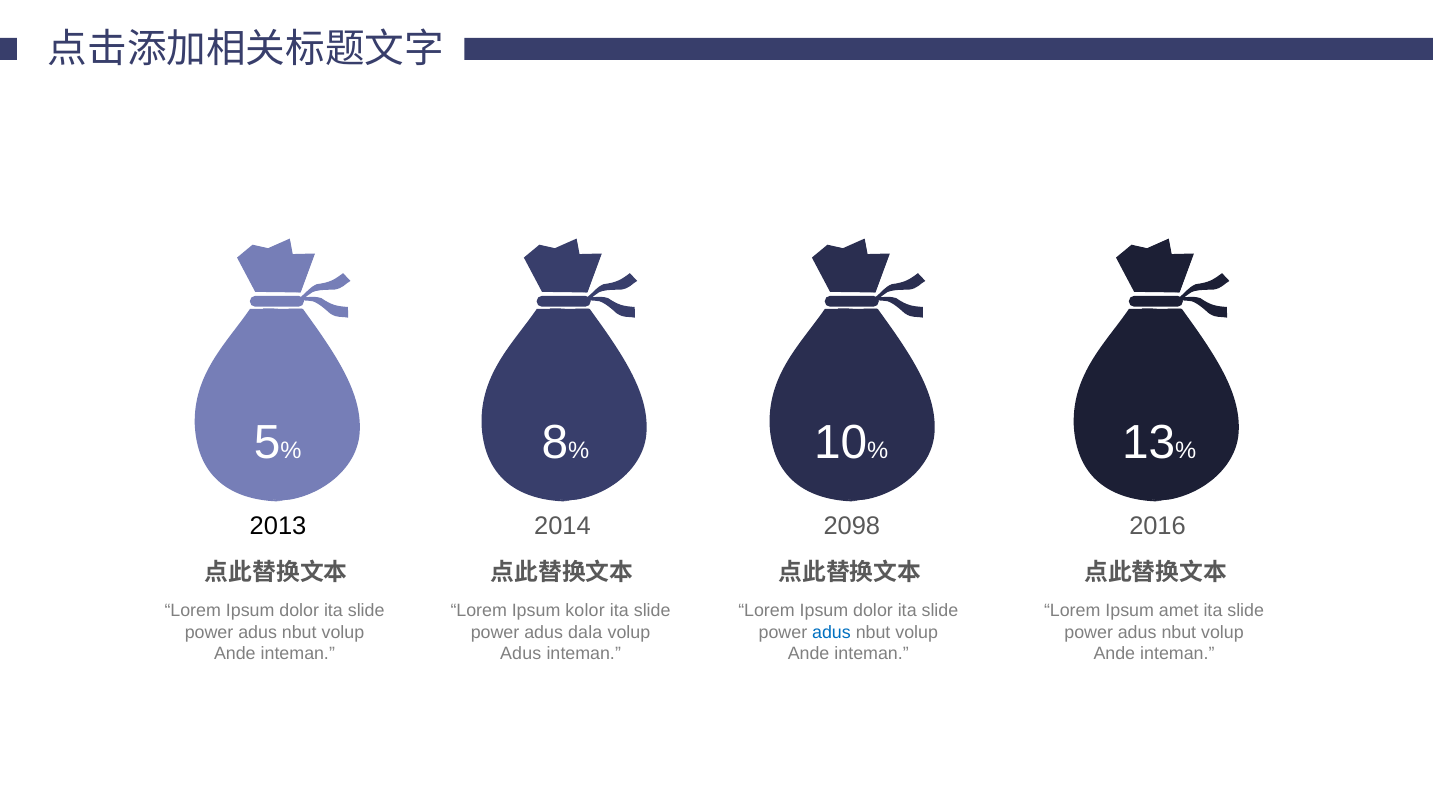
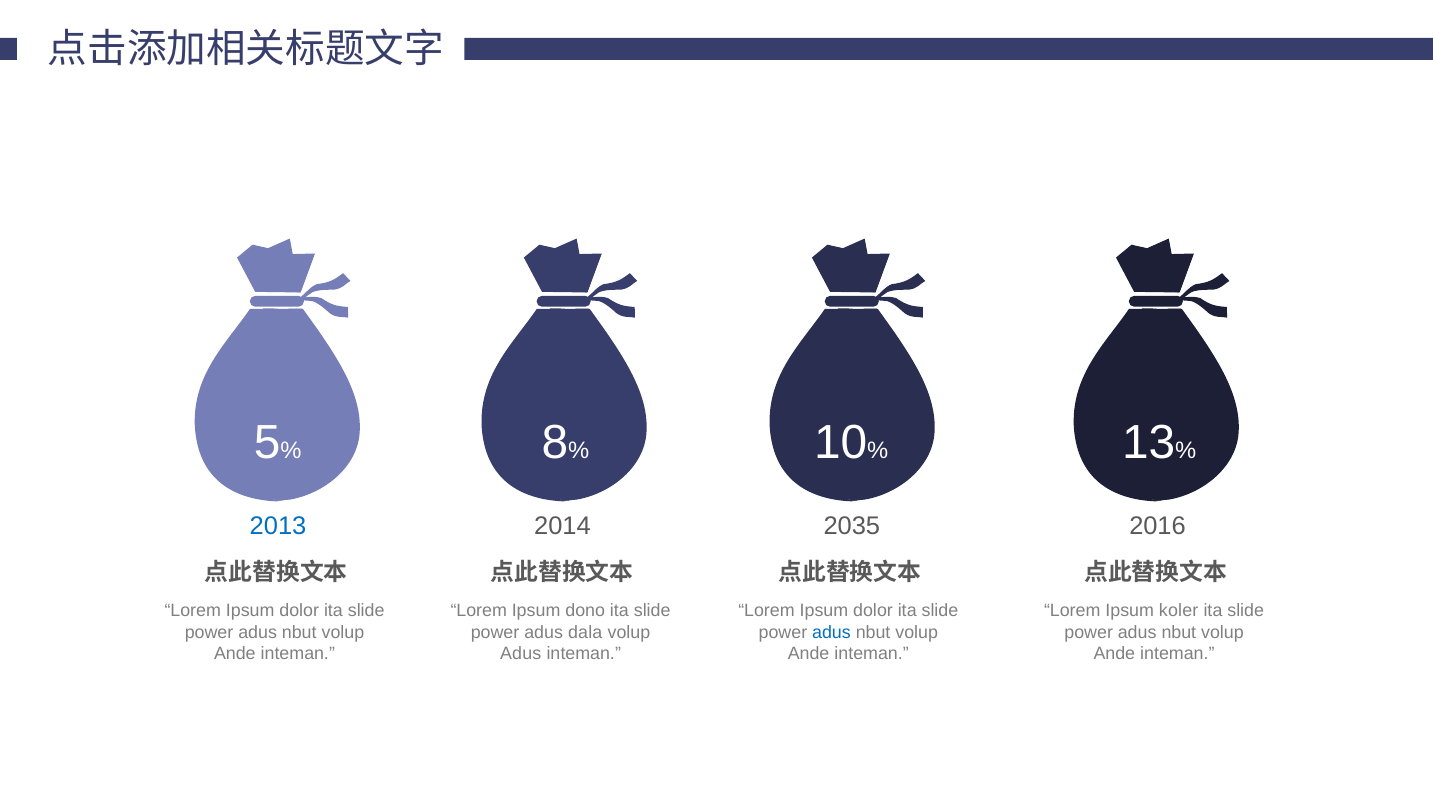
2013 colour: black -> blue (278, 526)
2098: 2098 -> 2035 (852, 526)
kolor: kolor -> dono (585, 611)
amet: amet -> koler (1179, 611)
